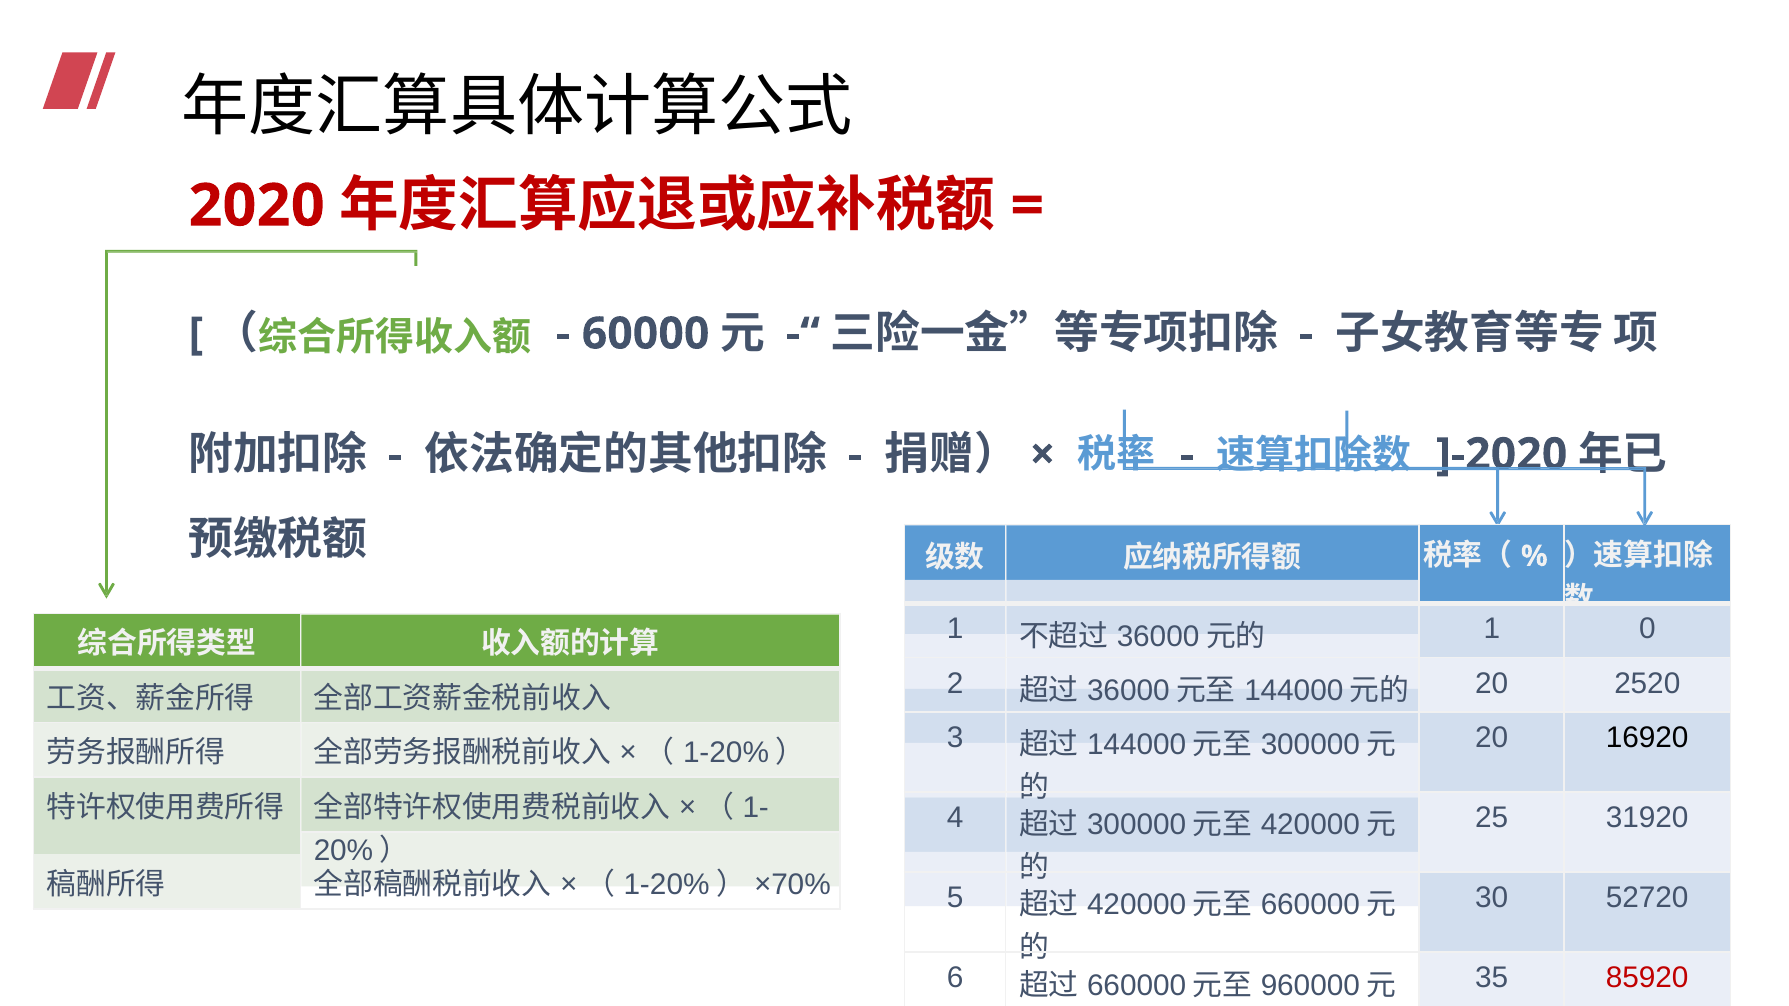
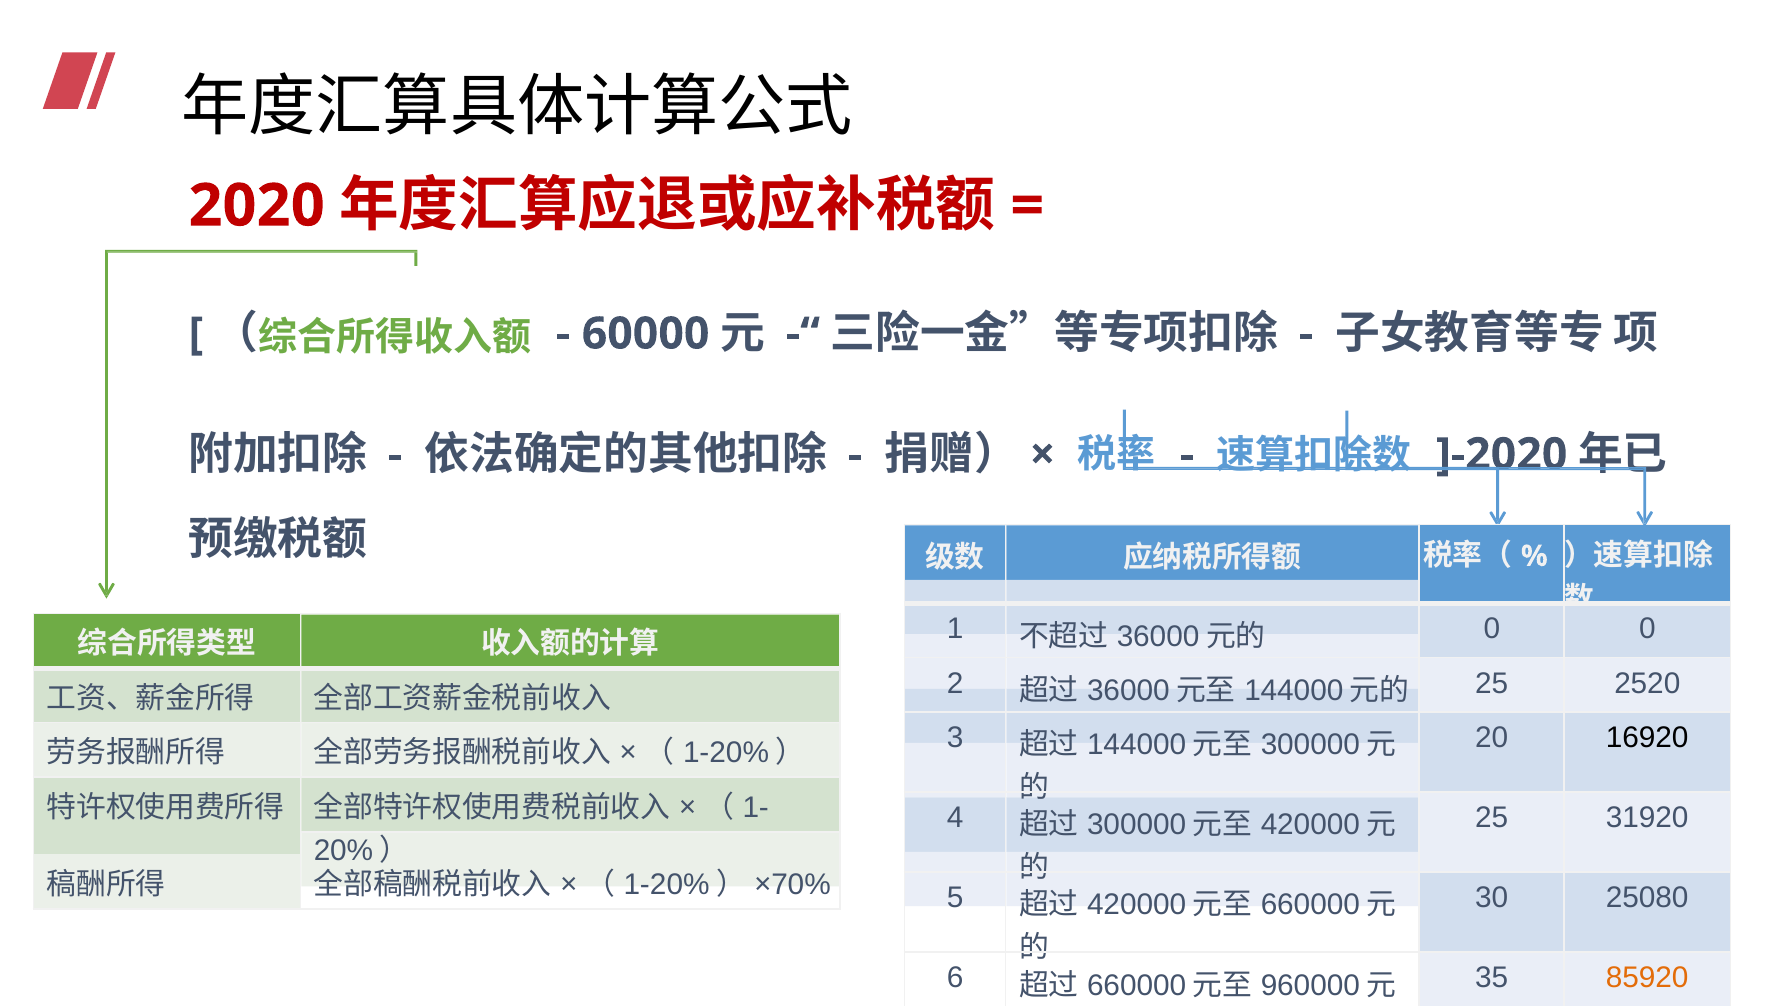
1: 1 -> 0 (1492, 629)
20: 20 -> 25 (1492, 683)
52720: 52720 -> 25080 (1647, 898)
85920 colour: red -> orange (1647, 978)
